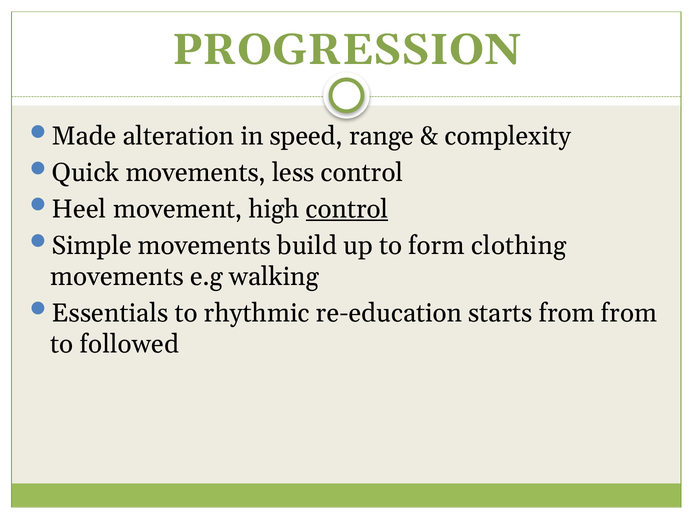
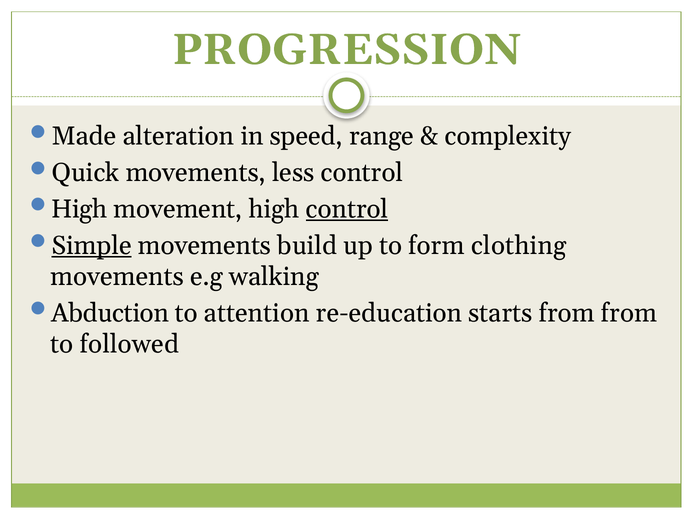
Heel: Heel -> High (79, 209)
Simple underline: none -> present (92, 246)
Essentials: Essentials -> Abduction (110, 313)
rhythmic: rhythmic -> attention (257, 313)
